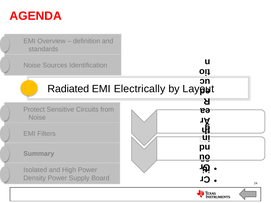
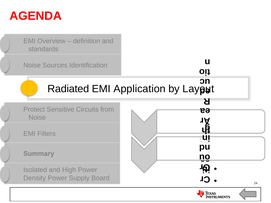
Electrically: Electrically -> Application (140, 89)
